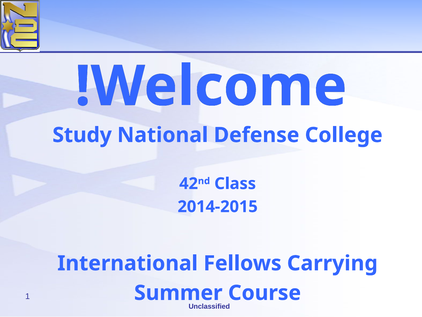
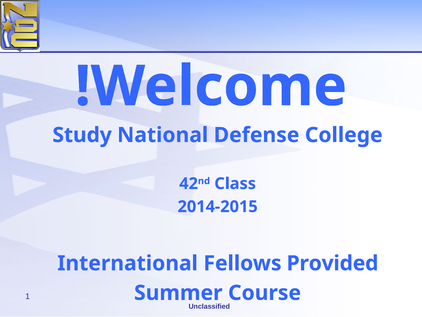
Carrying: Carrying -> Provided (333, 263)
